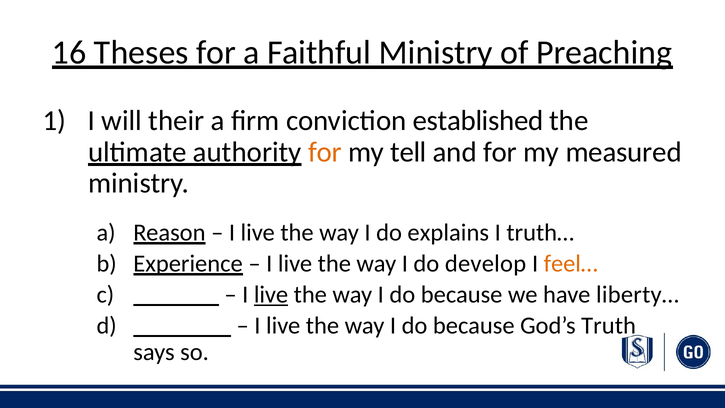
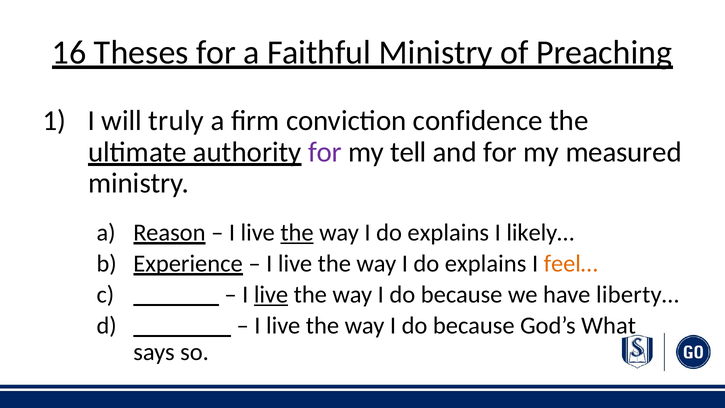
their: their -> truly (176, 121)
established: established -> confidence (478, 121)
for colour: orange -> purple (325, 152)
the underline: none -> present (297, 233)
truth…: truth… -> likely… (540, 233)
develop: develop -> explains (486, 263)
Truth: Truth -> What (609, 325)
